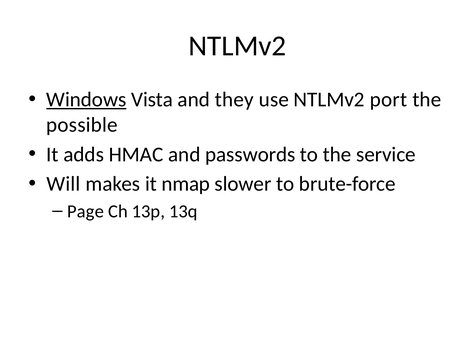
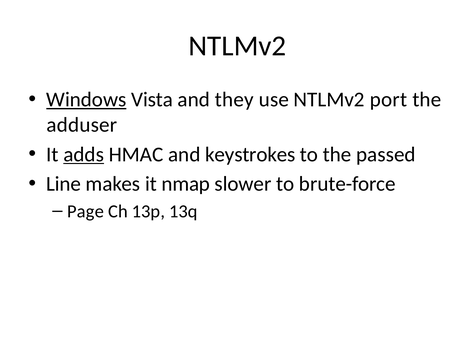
possible: possible -> adduser (82, 125)
adds underline: none -> present (84, 155)
passwords: passwords -> keystrokes (250, 155)
service: service -> passed (386, 155)
Will: Will -> Line (64, 184)
